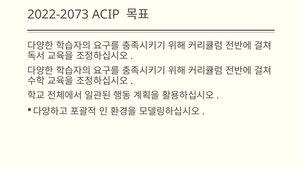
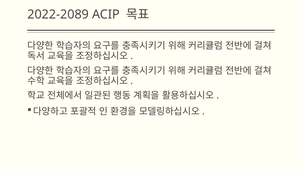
2022-2073: 2022-2073 -> 2022-2089 (58, 14)
